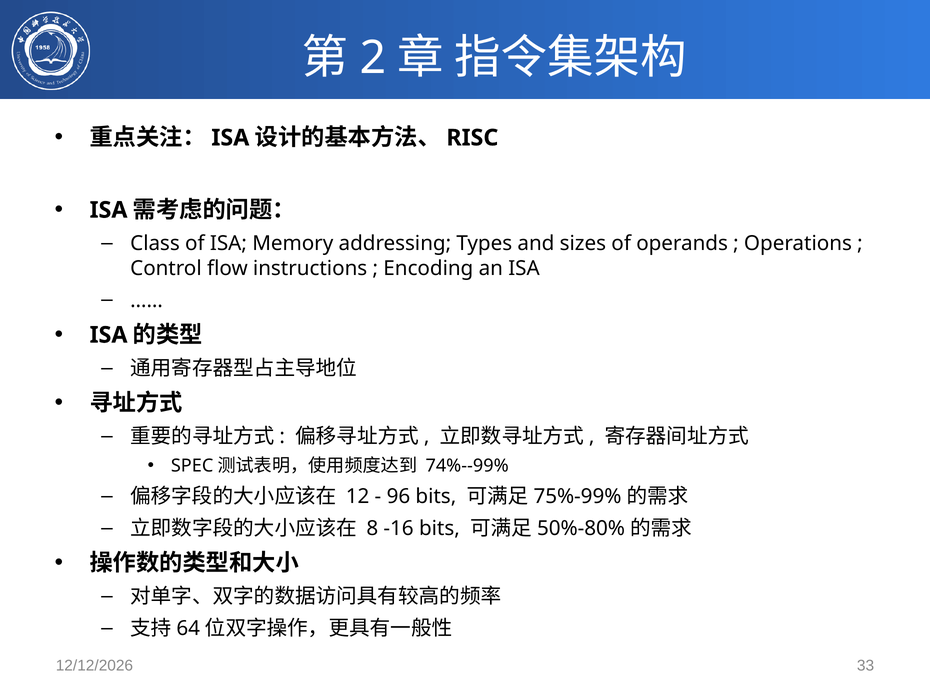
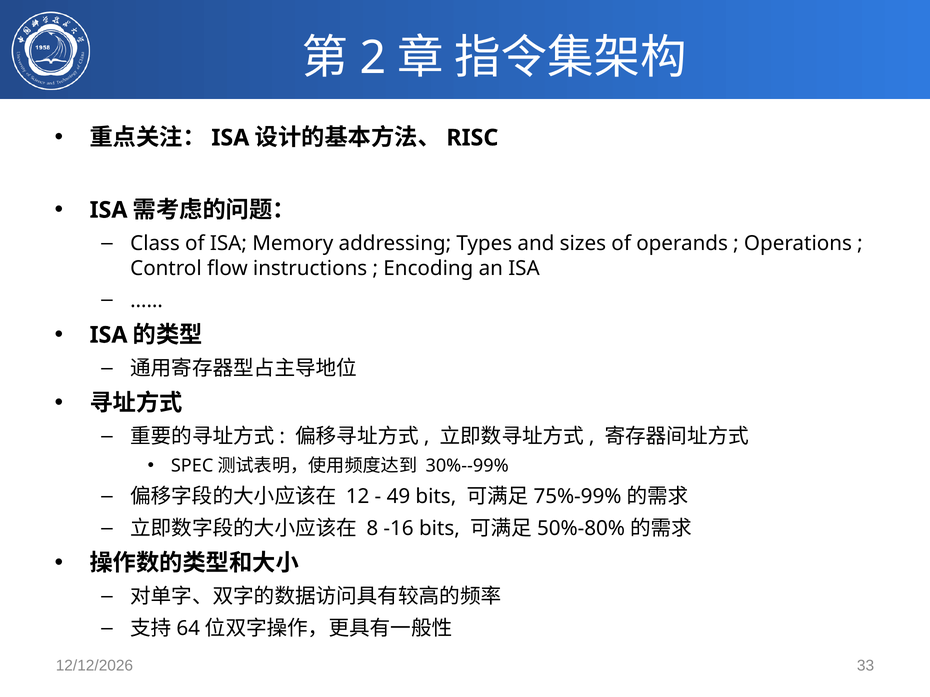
74%--99%: 74%--99% -> 30%--99% (467, 466)
96: 96 -> 49 (398, 497)
